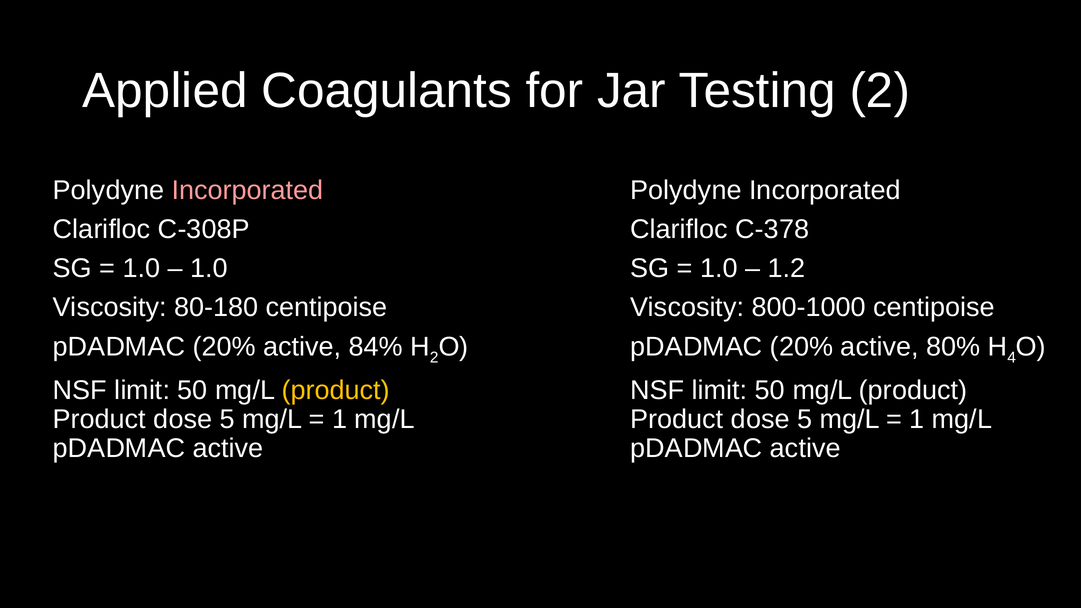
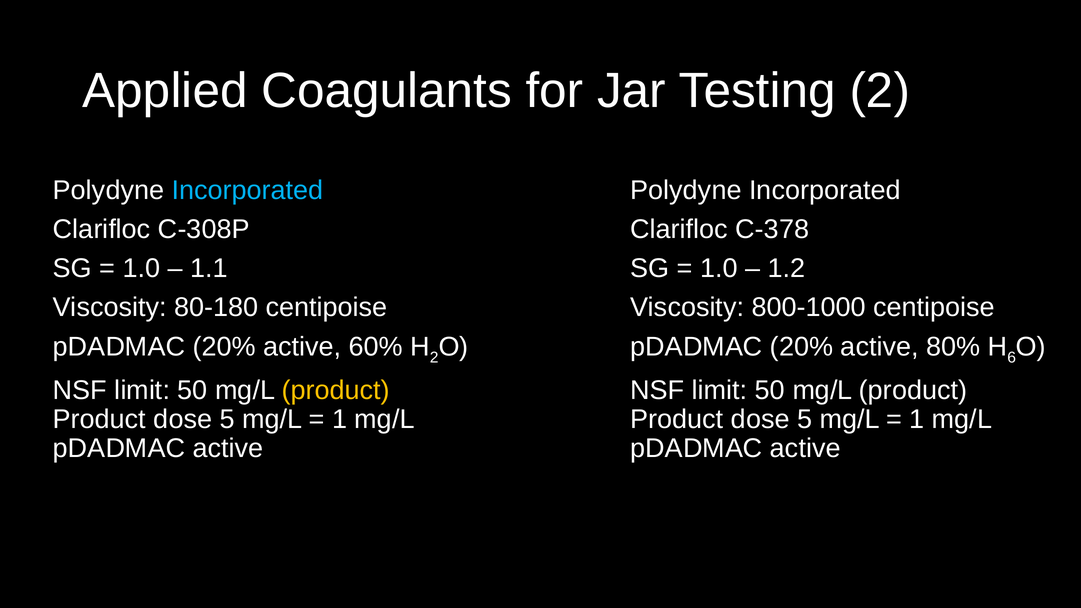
Incorporated colour: pink -> light blue (247, 191)
1.0: 1.0 -> 1.1 (209, 268)
84%: 84% -> 60% (376, 347)
4: 4 -> 6 (1012, 358)
